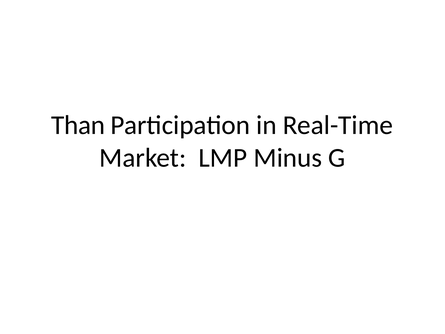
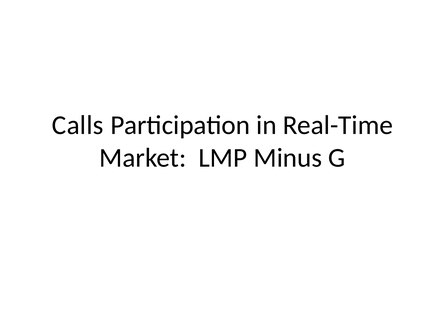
Than: Than -> Calls (78, 125)
